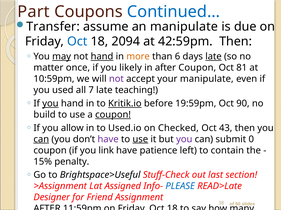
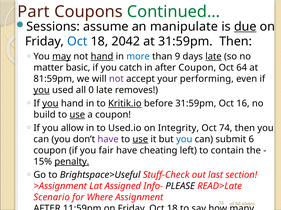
Continued… colour: blue -> green (173, 12)
Transfer: Transfer -> Sessions (53, 27)
due underline: none -> present (245, 27)
2094: 2094 -> 2042 (126, 42)
at 42:59pm: 42:59pm -> 31:59pm (185, 42)
more colour: orange -> blue (138, 57)
6: 6 -> 9 (177, 57)
once: once -> basic (78, 68)
likely: likely -> catch (131, 68)
81: 81 -> 64 (242, 68)
10:59pm: 10:59pm -> 81:59pm (54, 79)
your manipulate: manipulate -> performing (207, 79)
you underline: none -> present (42, 90)
7: 7 -> 0 (91, 90)
teaching: teaching -> removes (136, 90)
before 19:59pm: 19:59pm -> 31:59pm (196, 104)
90: 90 -> 16 (243, 104)
use underline: none -> present (77, 115)
coupon underline: present -> none (113, 115)
Checked: Checked -> Integrity (178, 128)
43: 43 -> 74 (226, 128)
can underline: present -> none (41, 140)
you colour: purple -> blue (184, 140)
0: 0 -> 6 (251, 140)
link: link -> fair (106, 151)
patience: patience -> cheating (159, 151)
penalty underline: none -> present (72, 162)
PLEASE colour: blue -> black (180, 187)
Designer: Designer -> Scenario (52, 198)
Friend: Friend -> Where (100, 198)
